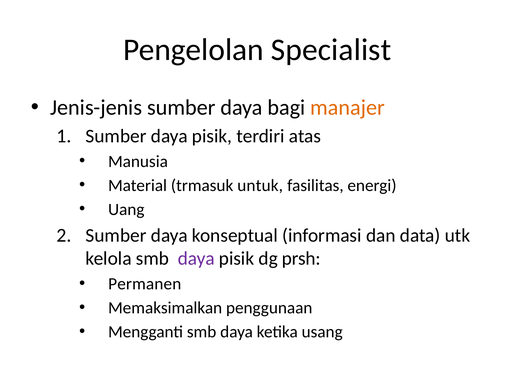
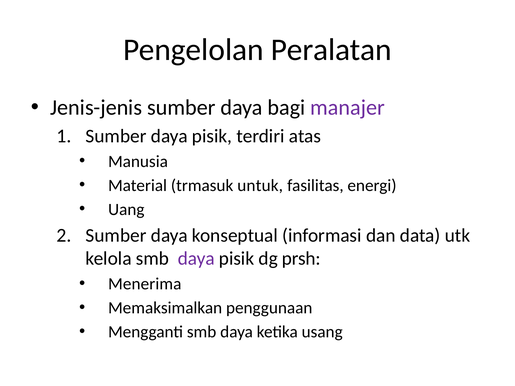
Specialist: Specialist -> Peralatan (331, 50)
manajer colour: orange -> purple (348, 108)
Permanen: Permanen -> Menerima (145, 284)
